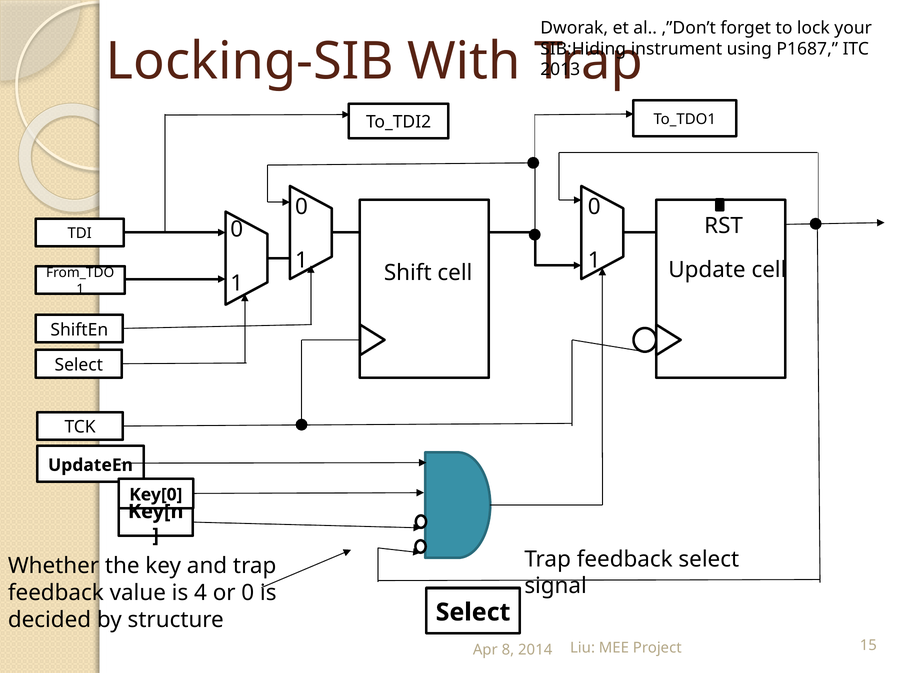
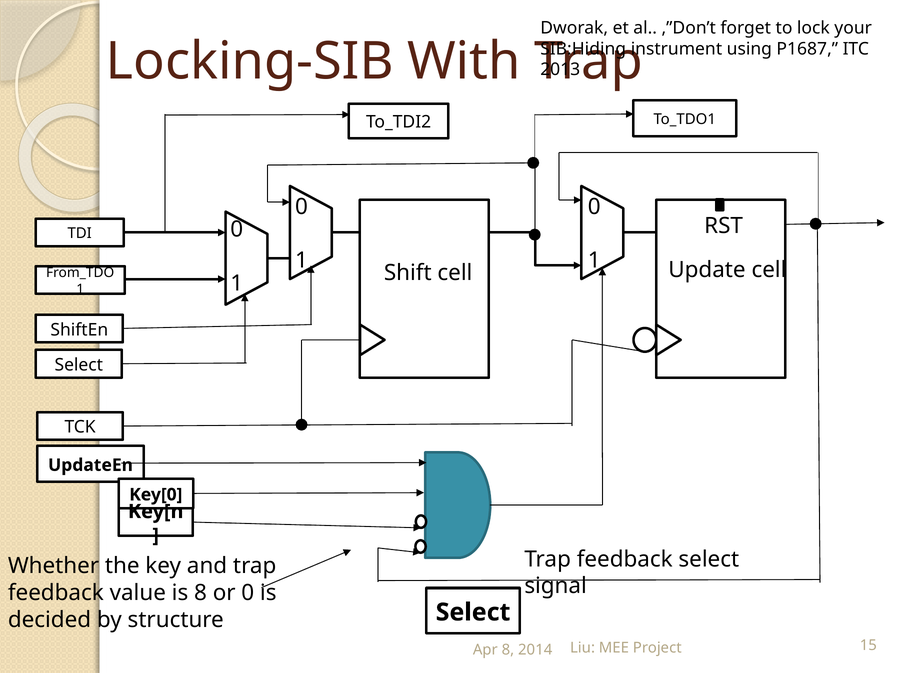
is 4: 4 -> 8 (201, 593)
